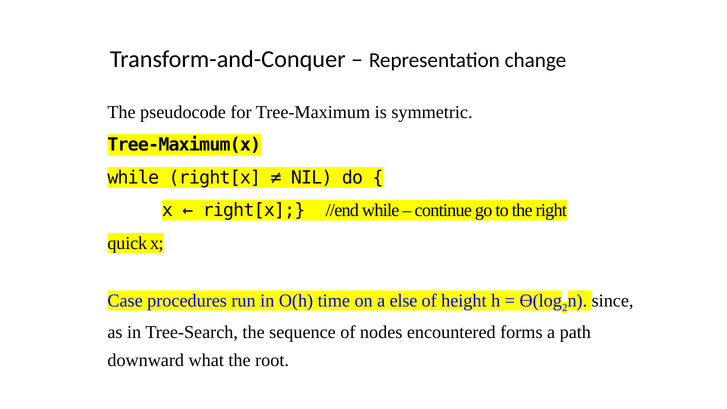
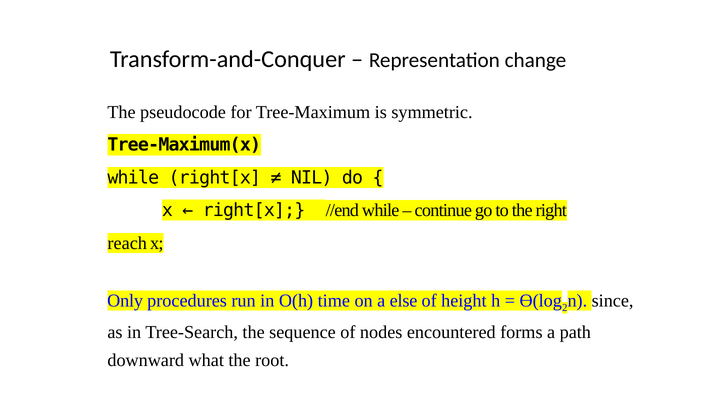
quick: quick -> reach (127, 243)
Case: Case -> Only (125, 301)
